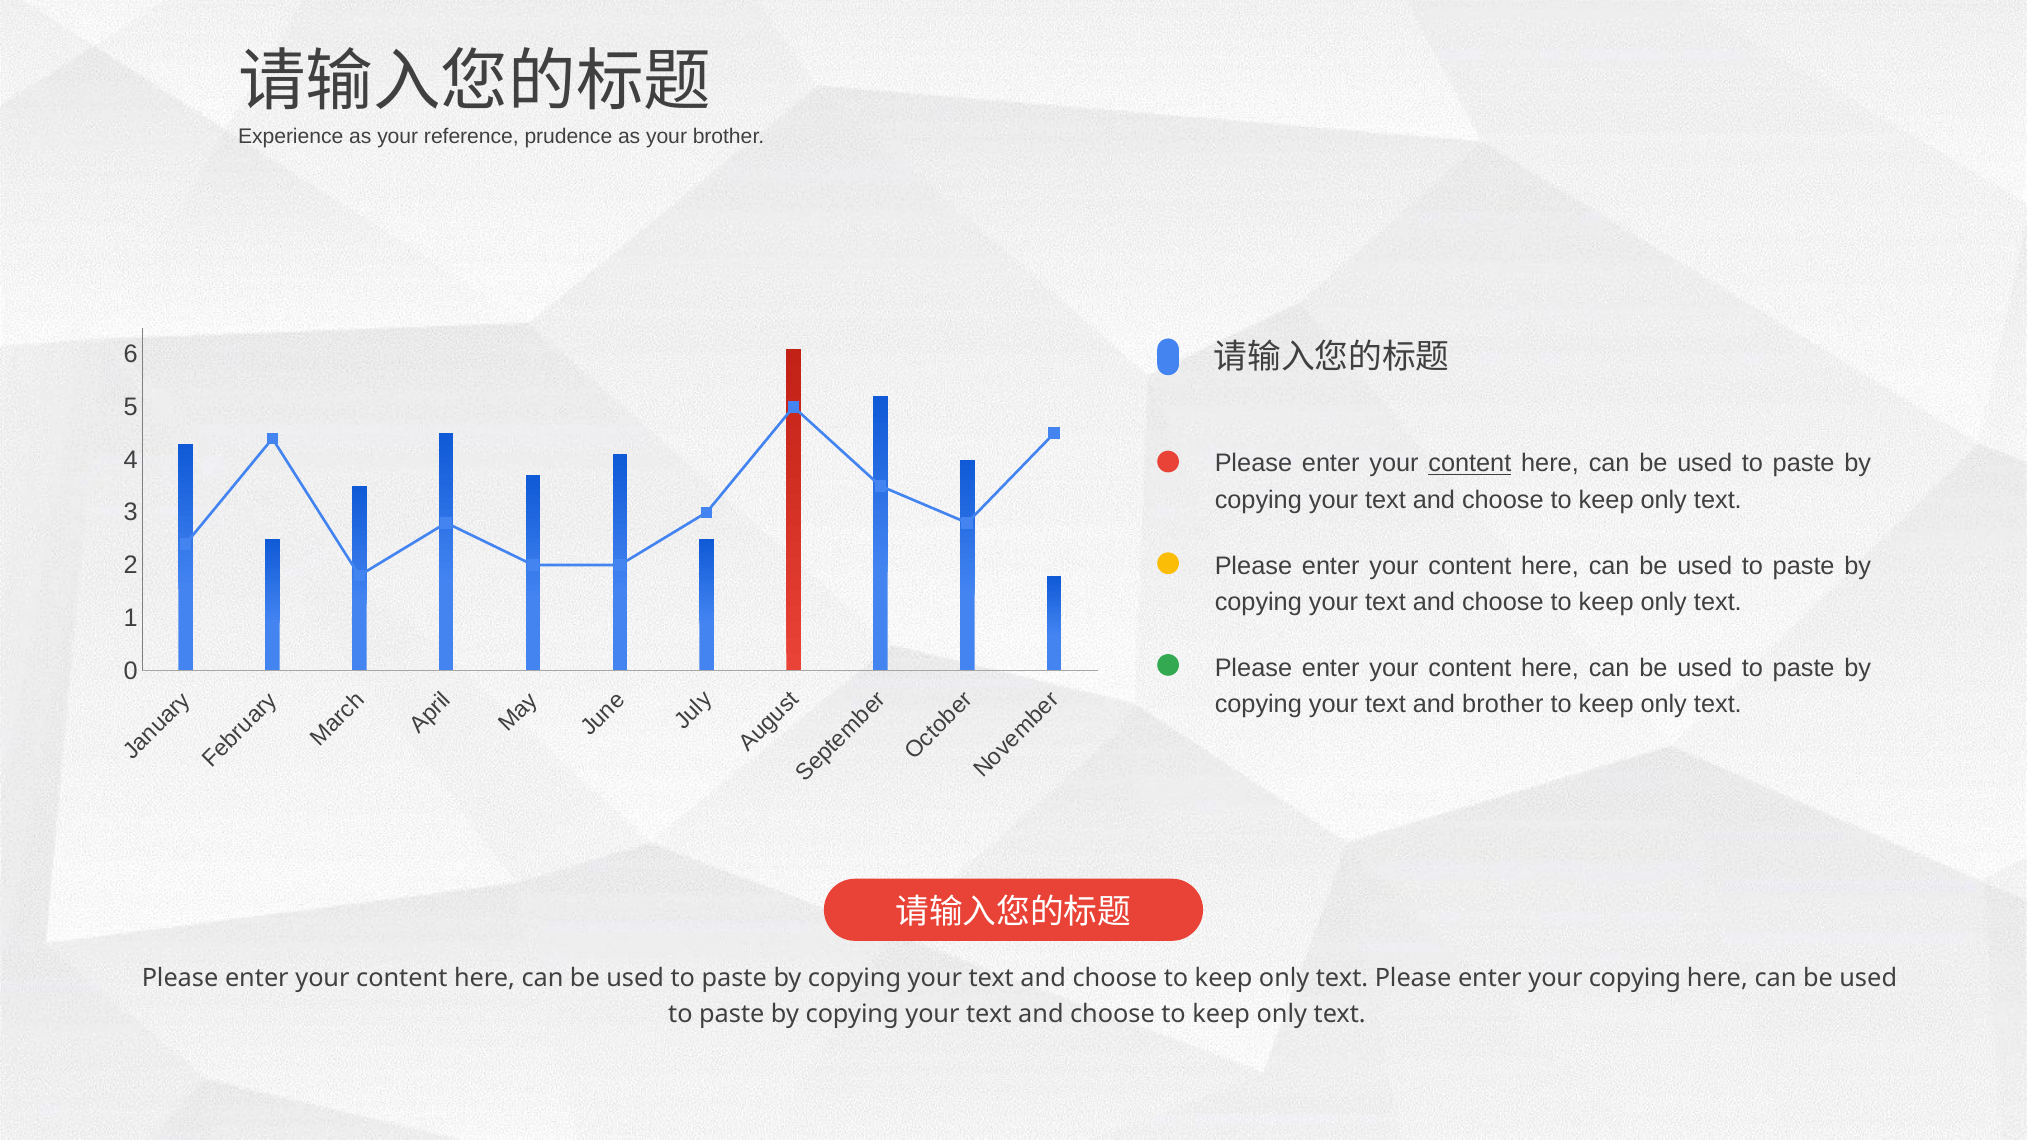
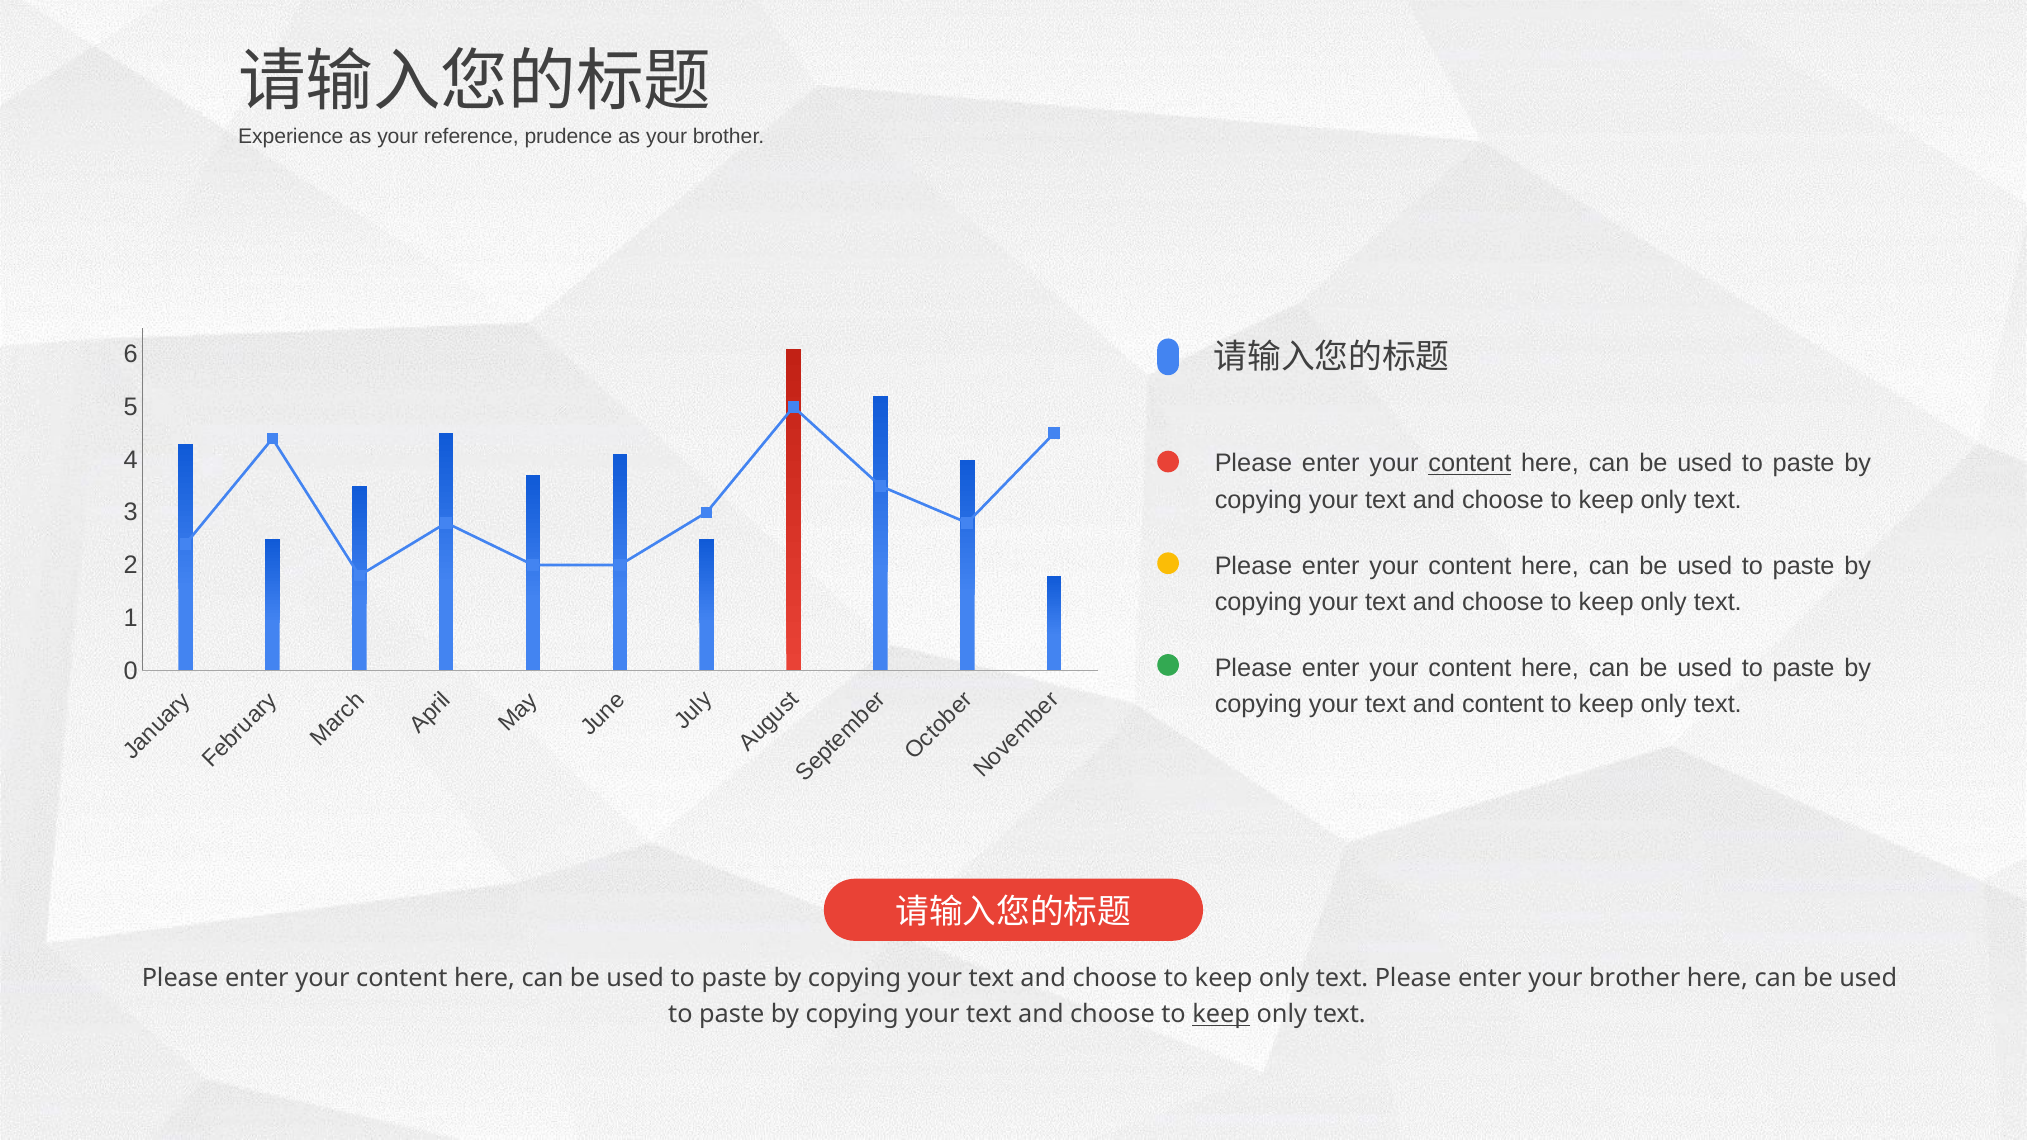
and brother: brother -> content (1503, 704)
enter your copying: copying -> brother (1635, 978)
keep underline: none -> present (1221, 1015)
